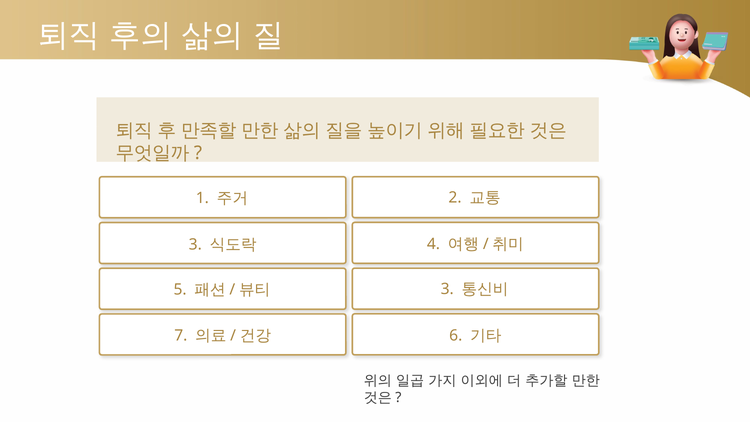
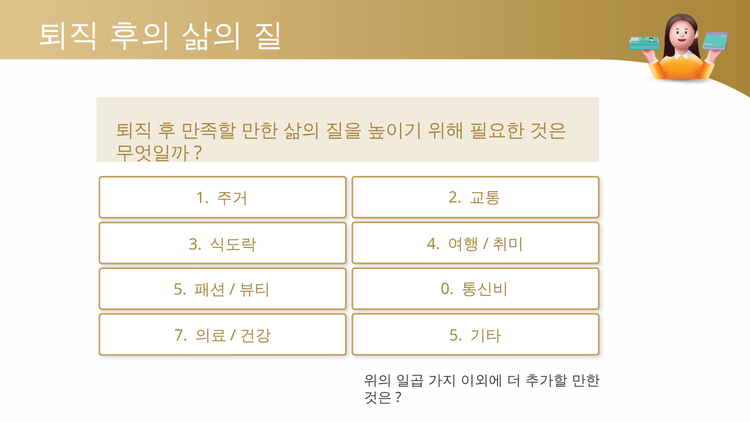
3: 3 -> 0 (447, 289)
6: 6 -> 5 (456, 335)
